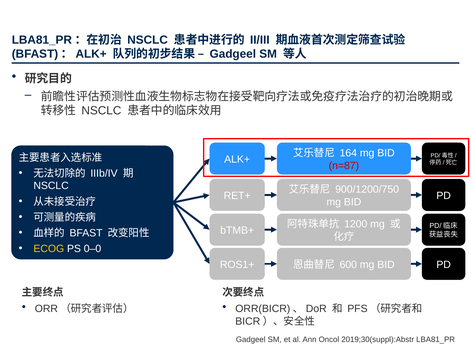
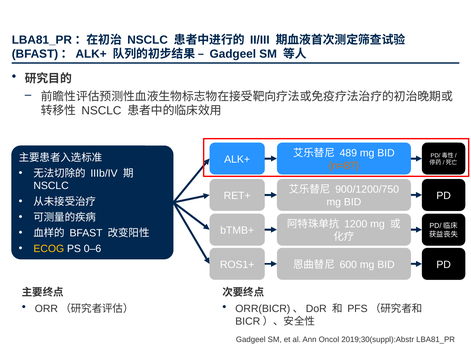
164: 164 -> 489 (348, 153)
n=87 colour: red -> orange (344, 165)
0–0: 0–0 -> 0–6 (92, 248)
